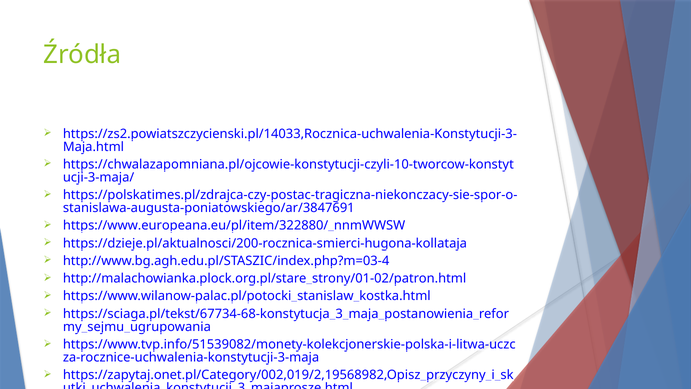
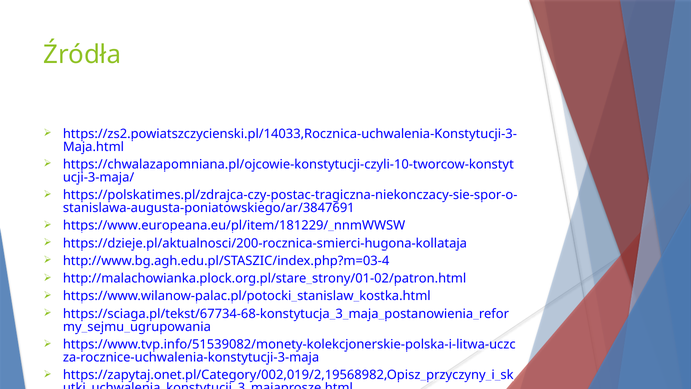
https://www.europeana.eu/pl/item/322880/_nnmWWSW: https://www.europeana.eu/pl/item/322880/_nnmWWSW -> https://www.europeana.eu/pl/item/181229/_nnmWWSW (234, 225)
